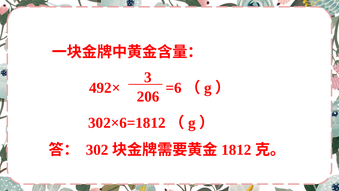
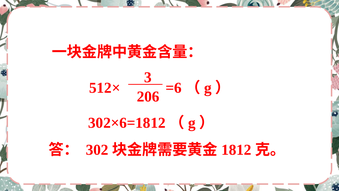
492×: 492× -> 512× (105, 88)
